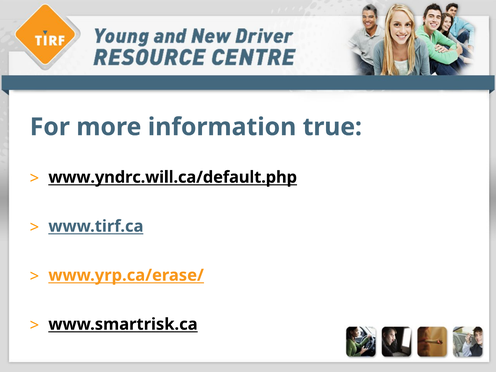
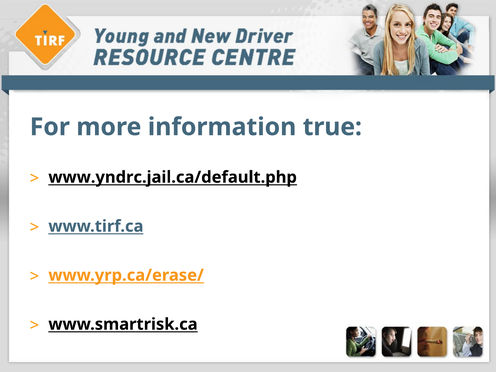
www.yndrc.will.ca/default.php: www.yndrc.will.ca/default.php -> www.yndrc.jail.ca/default.php (173, 177)
